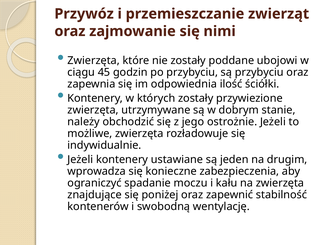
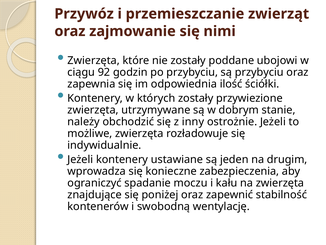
45: 45 -> 92 (104, 72)
jego: jego -> inny (193, 122)
